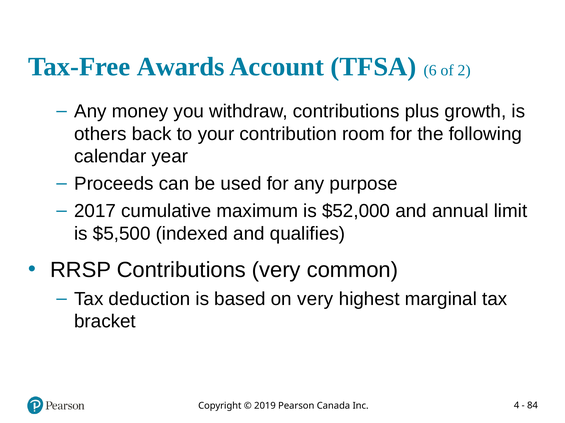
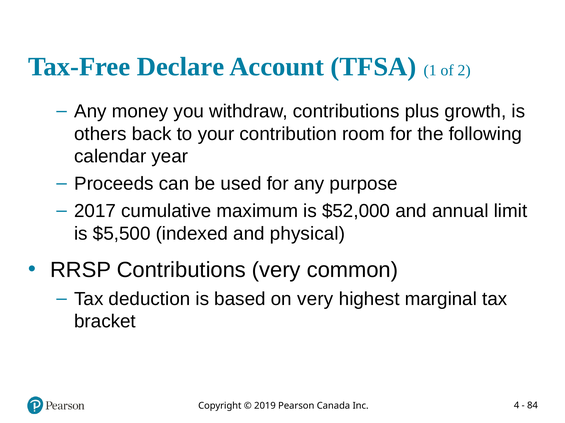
Awards: Awards -> Declare (181, 67)
6: 6 -> 1 (430, 71)
qualifies: qualifies -> physical (307, 234)
